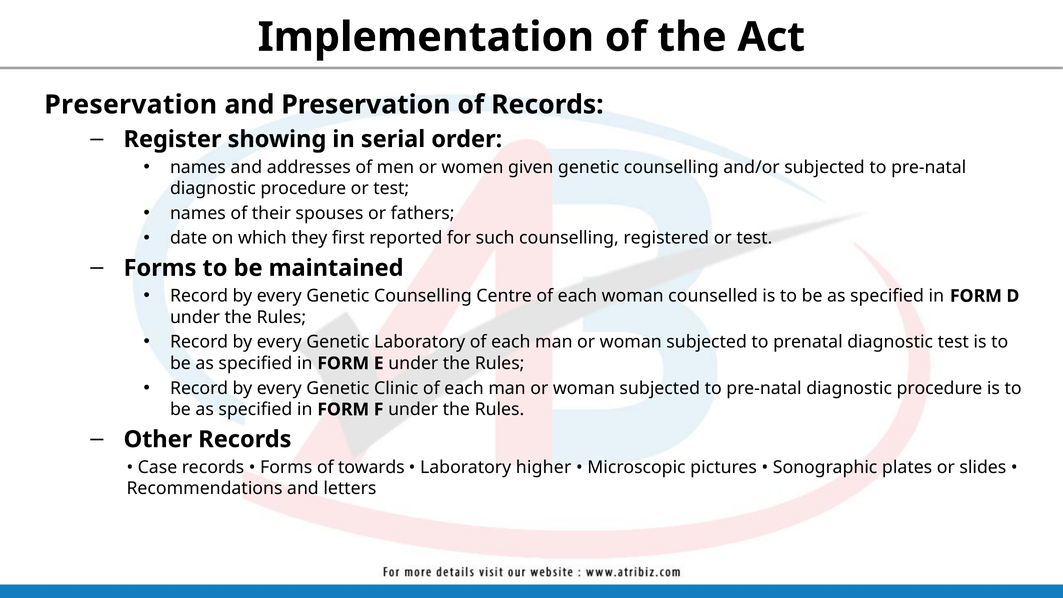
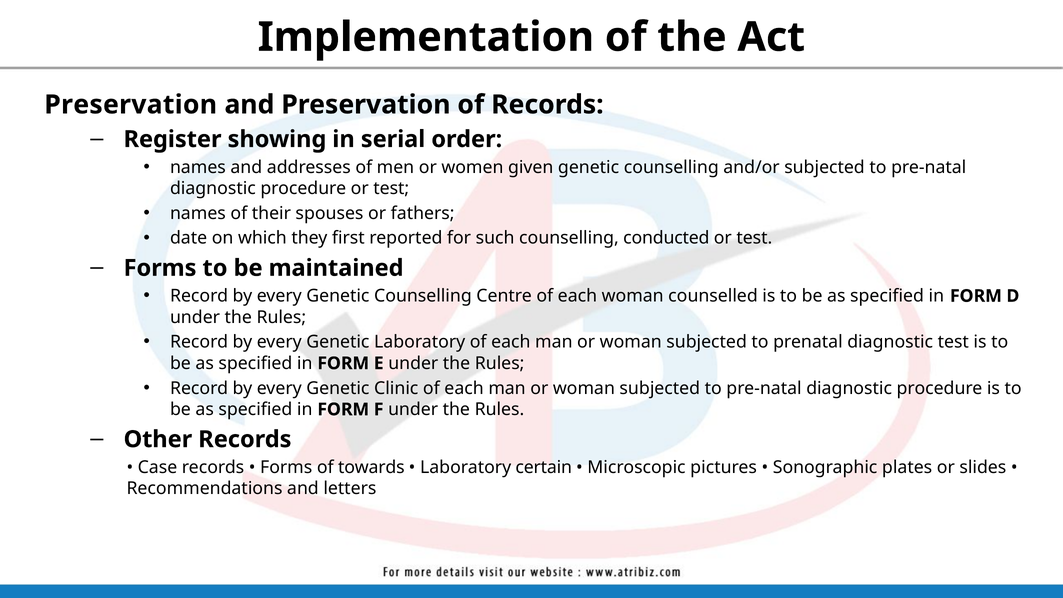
registered: registered -> conducted (666, 238)
higher: higher -> certain (544, 467)
